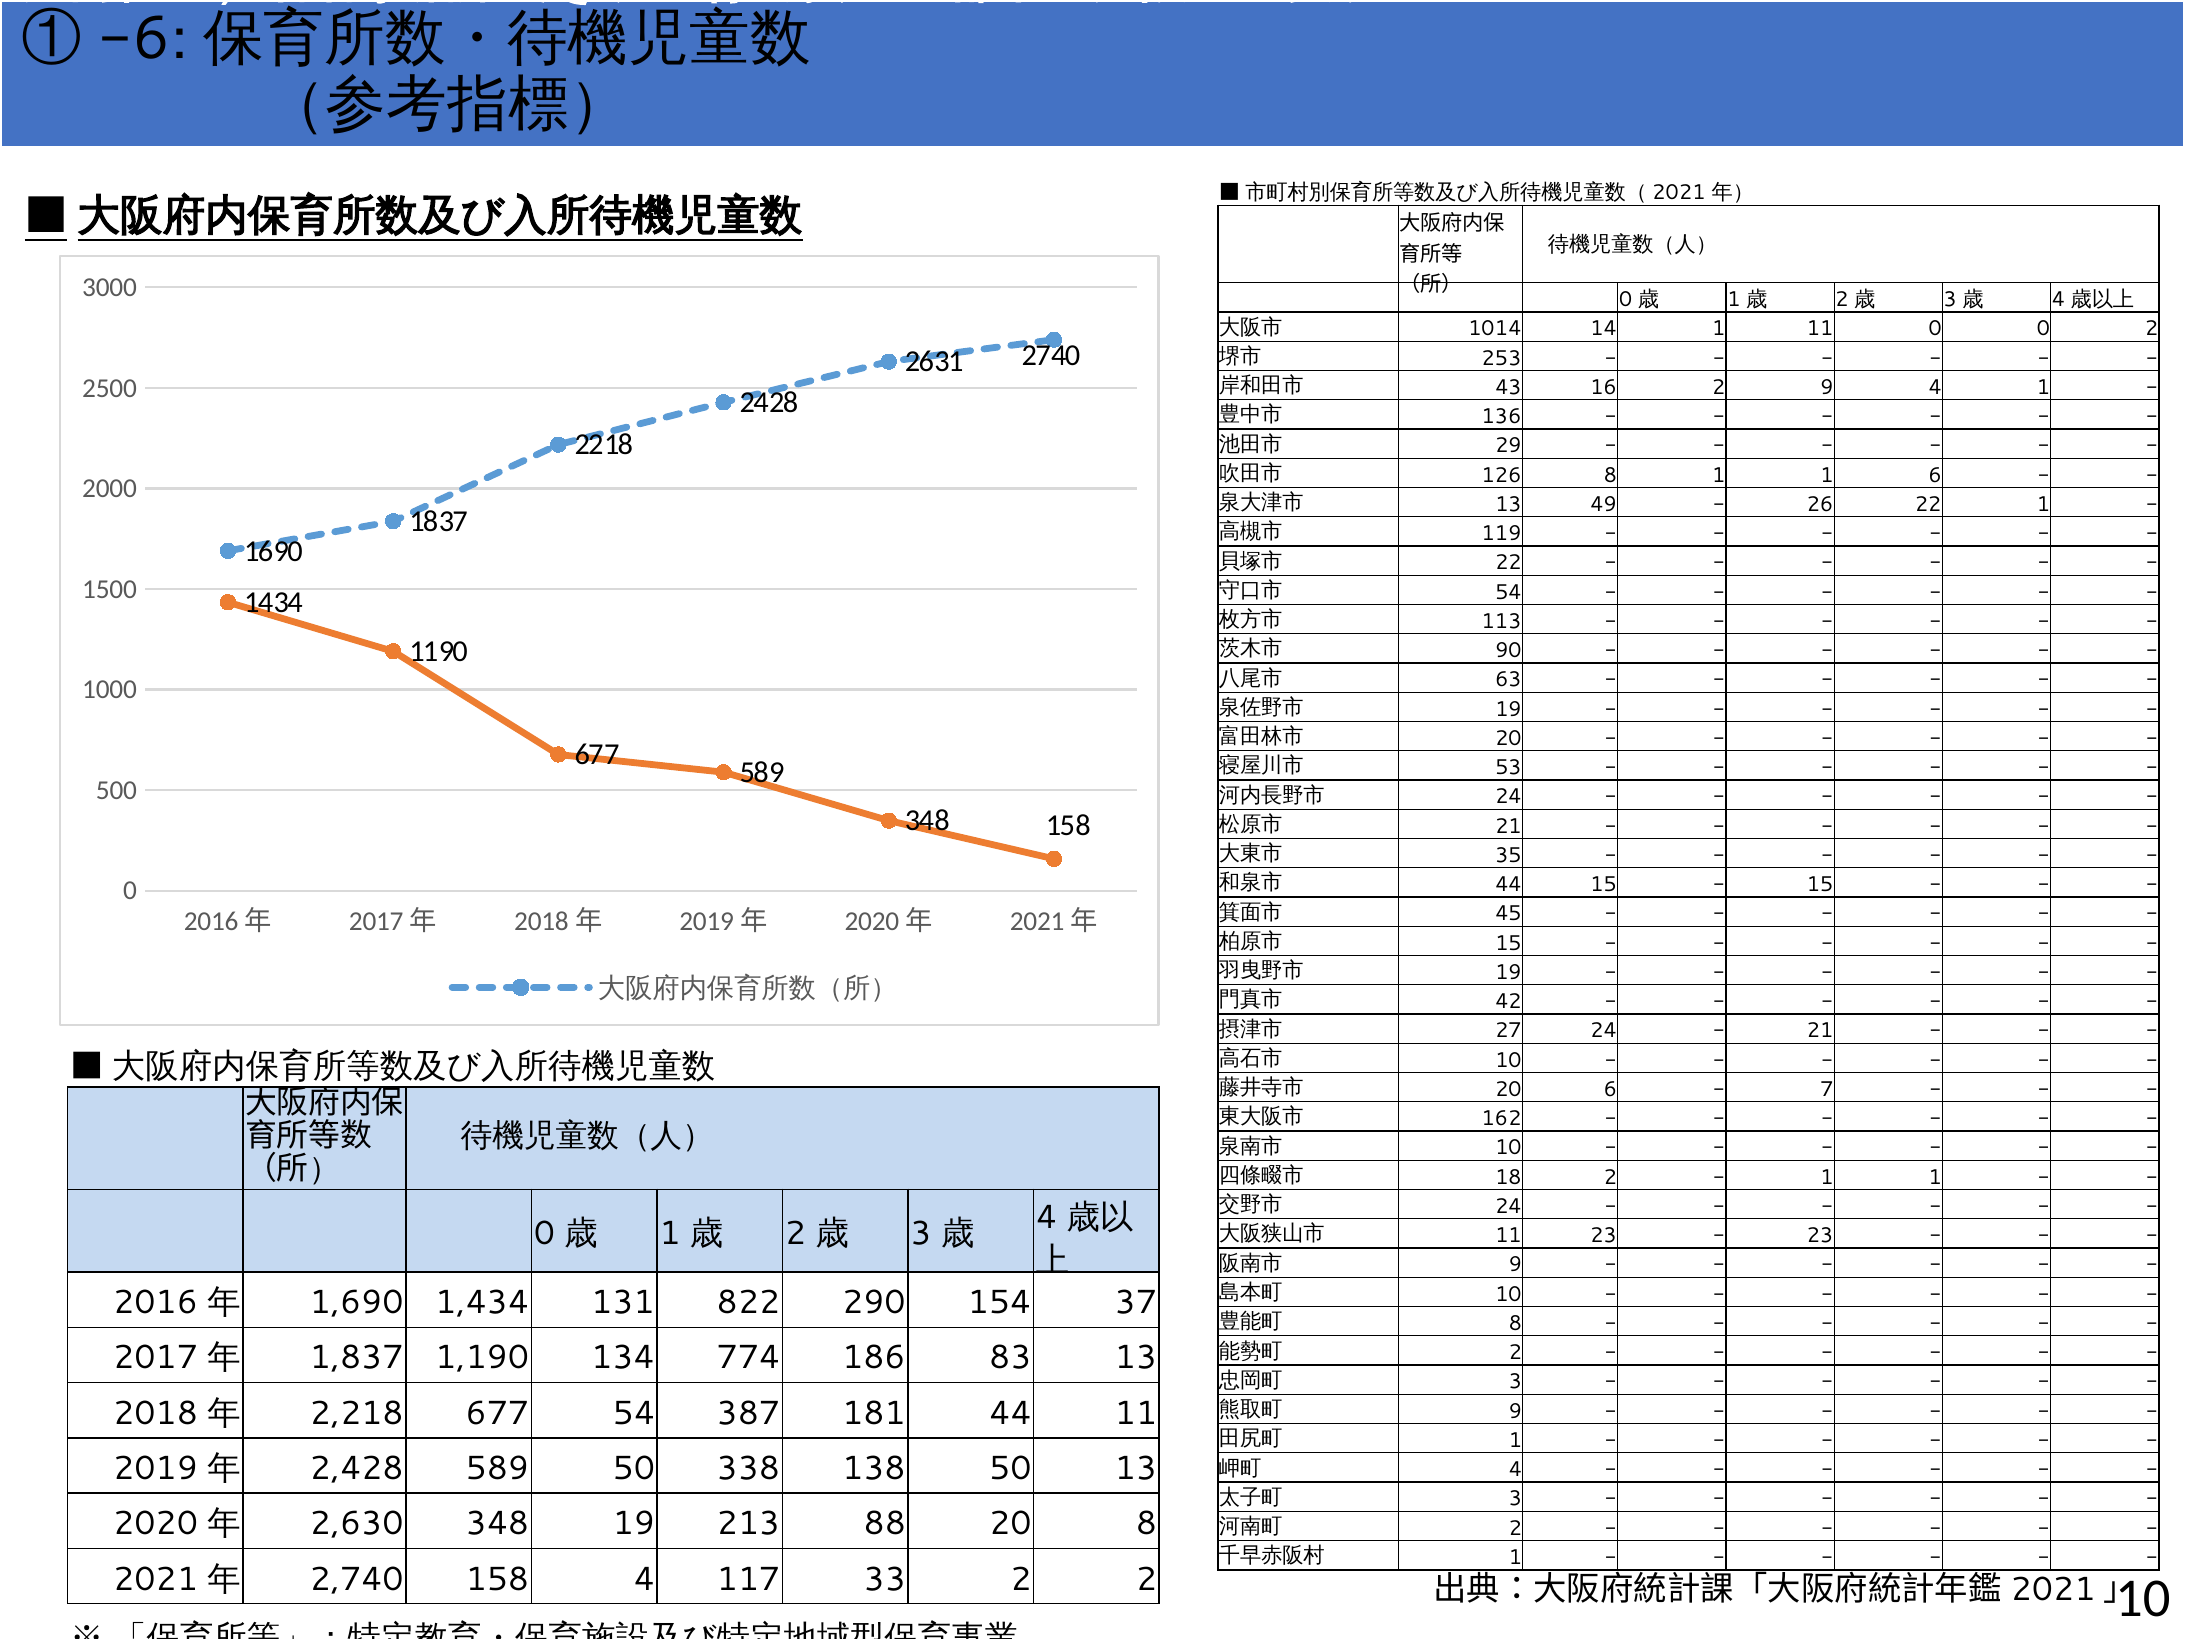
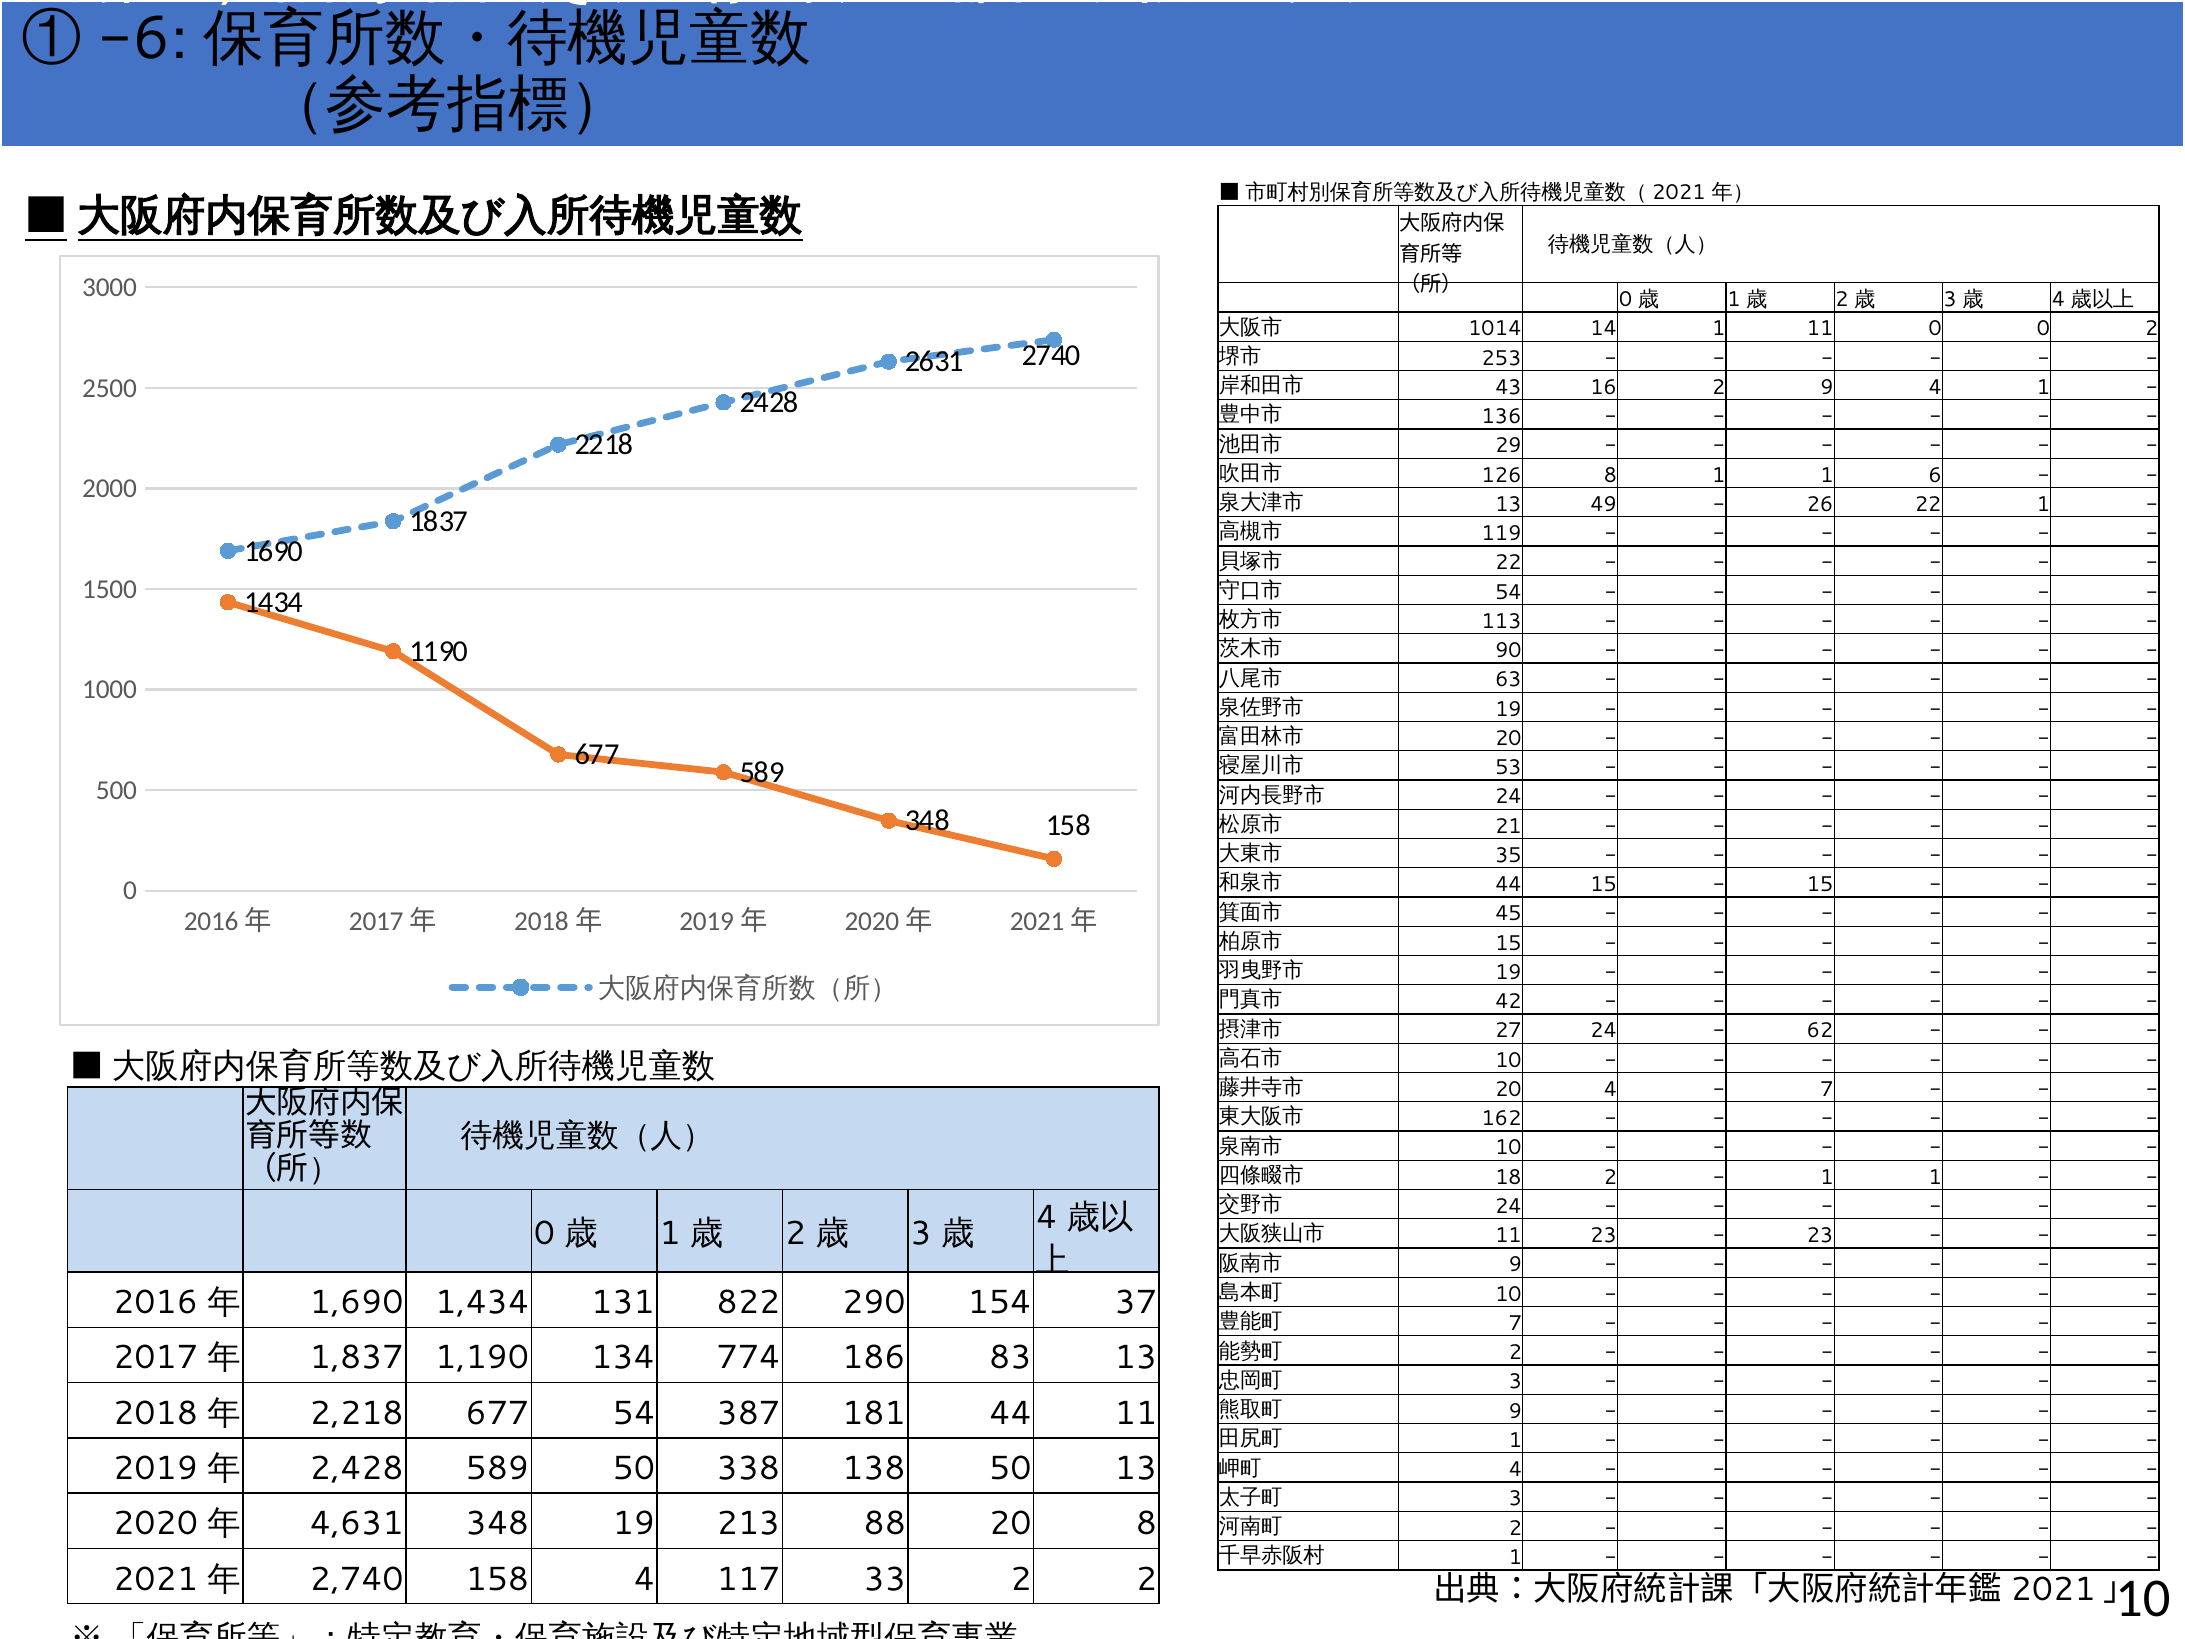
21: 21 -> 62 (1820, 1031)
20 6: 6 -> 4 (1610, 1089)
8: 8 -> 7 (1515, 1323)
2,630: 2,630 -> 4,631 (357, 1524)
